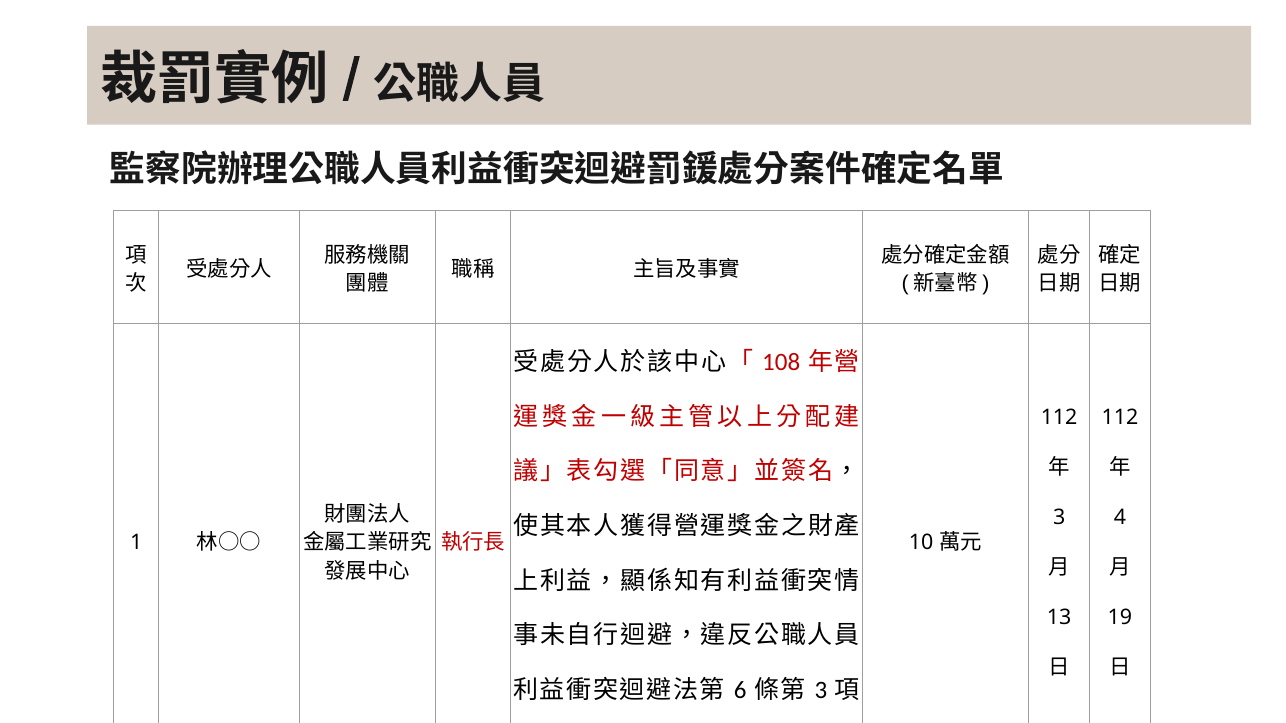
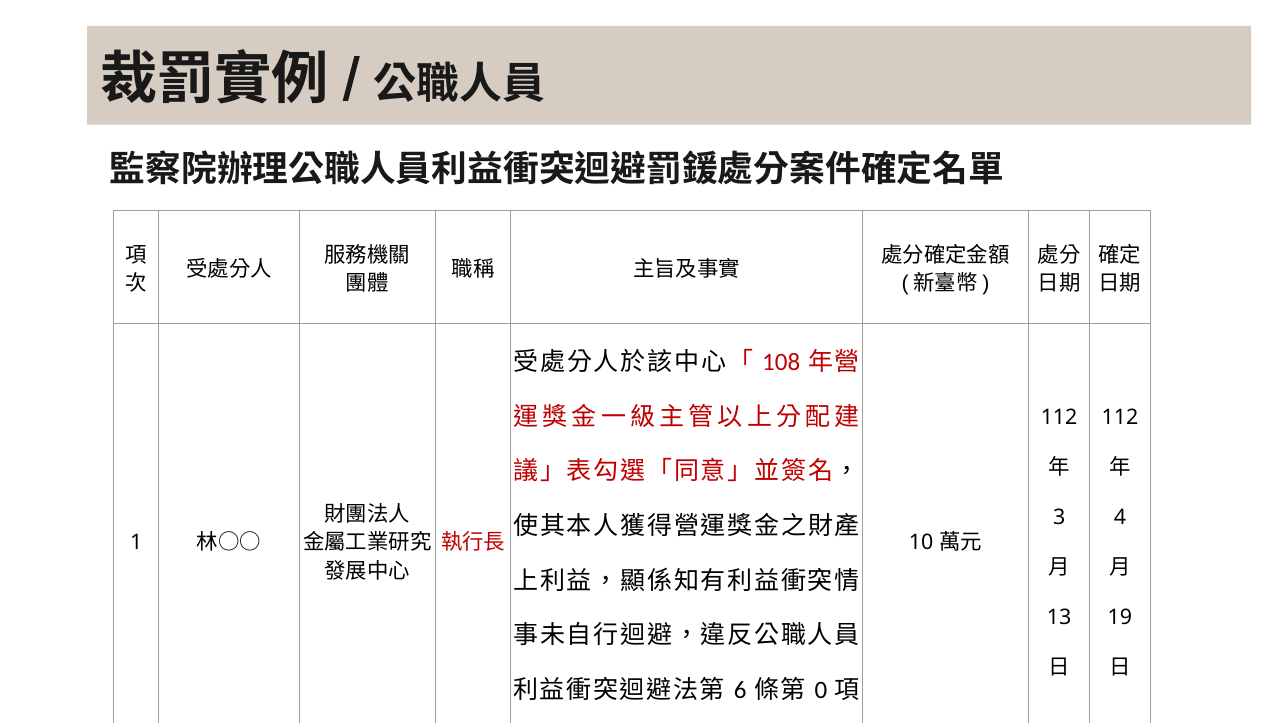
3: 3 -> 0 (821, 690)
